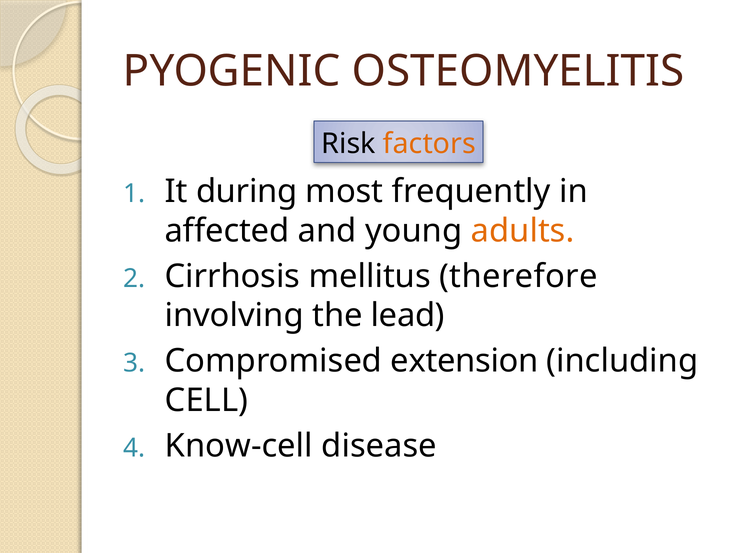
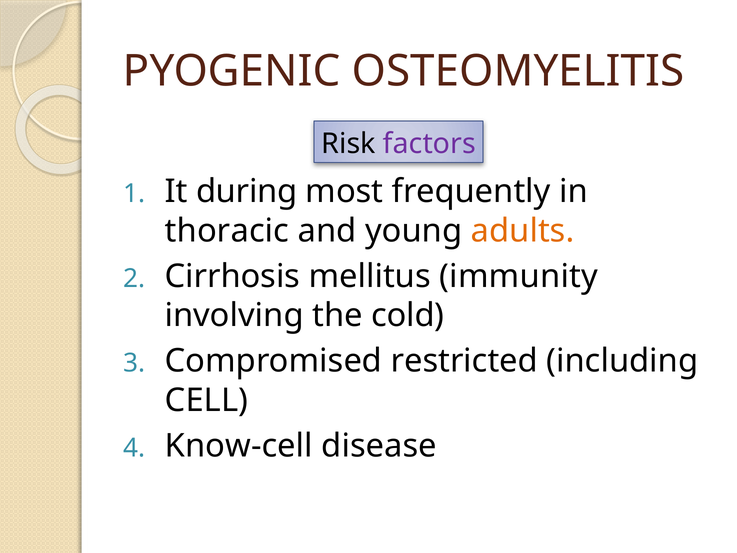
factors colour: orange -> purple (429, 144)
affected: affected -> thoracic (227, 231)
therefore: therefore -> immunity (519, 276)
lead: lead -> cold (408, 316)
extension: extension -> restricted (464, 361)
